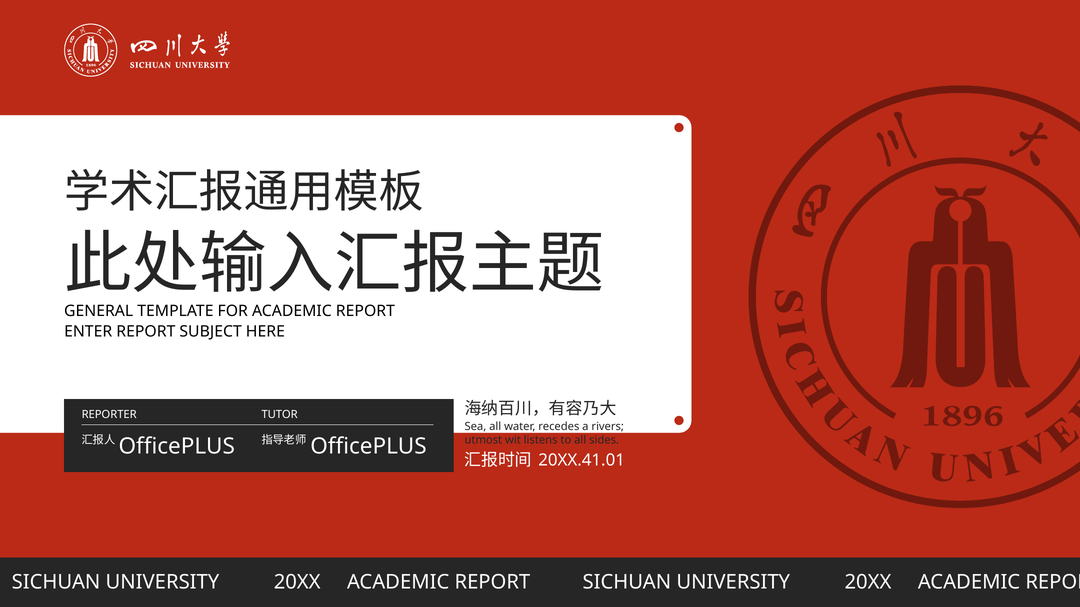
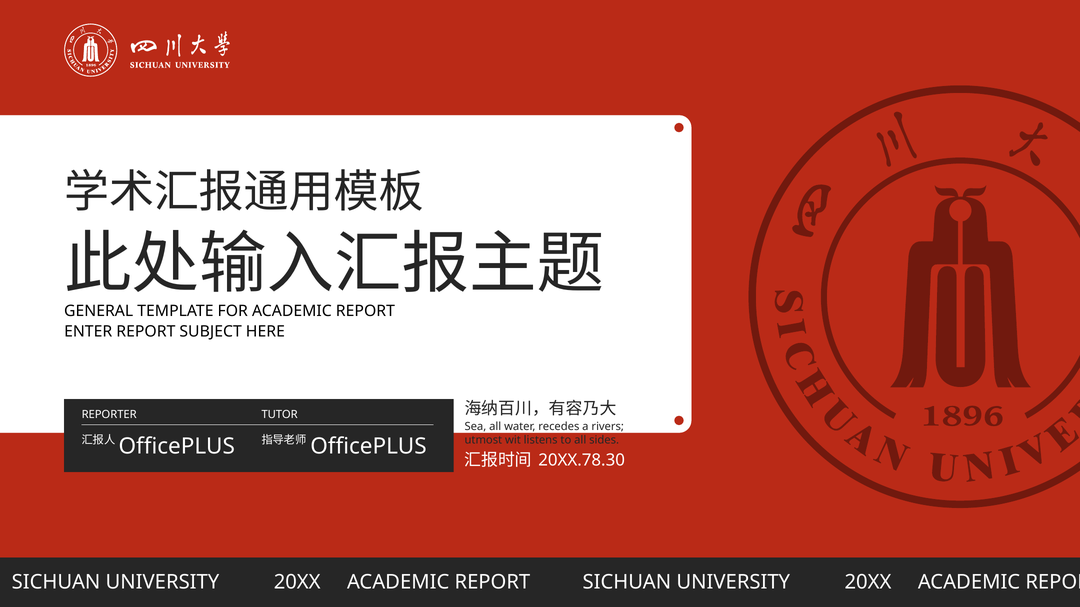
20XX.41.01: 20XX.41.01 -> 20XX.78.30 (582, 460)
